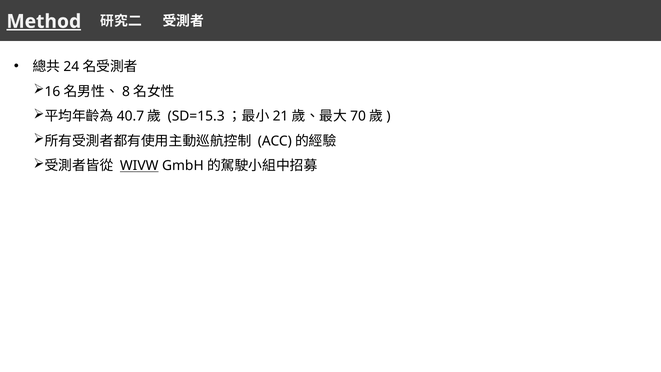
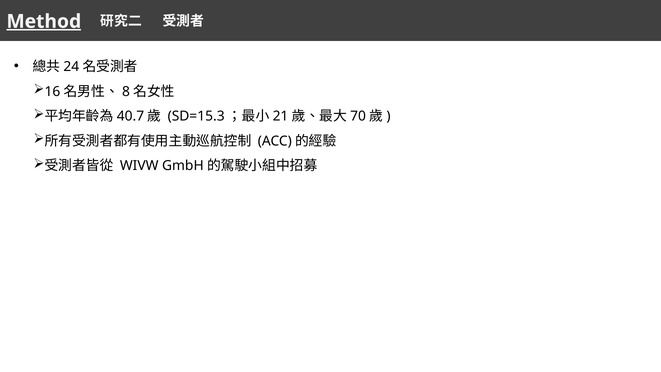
WIVW underline: present -> none (139, 166)
